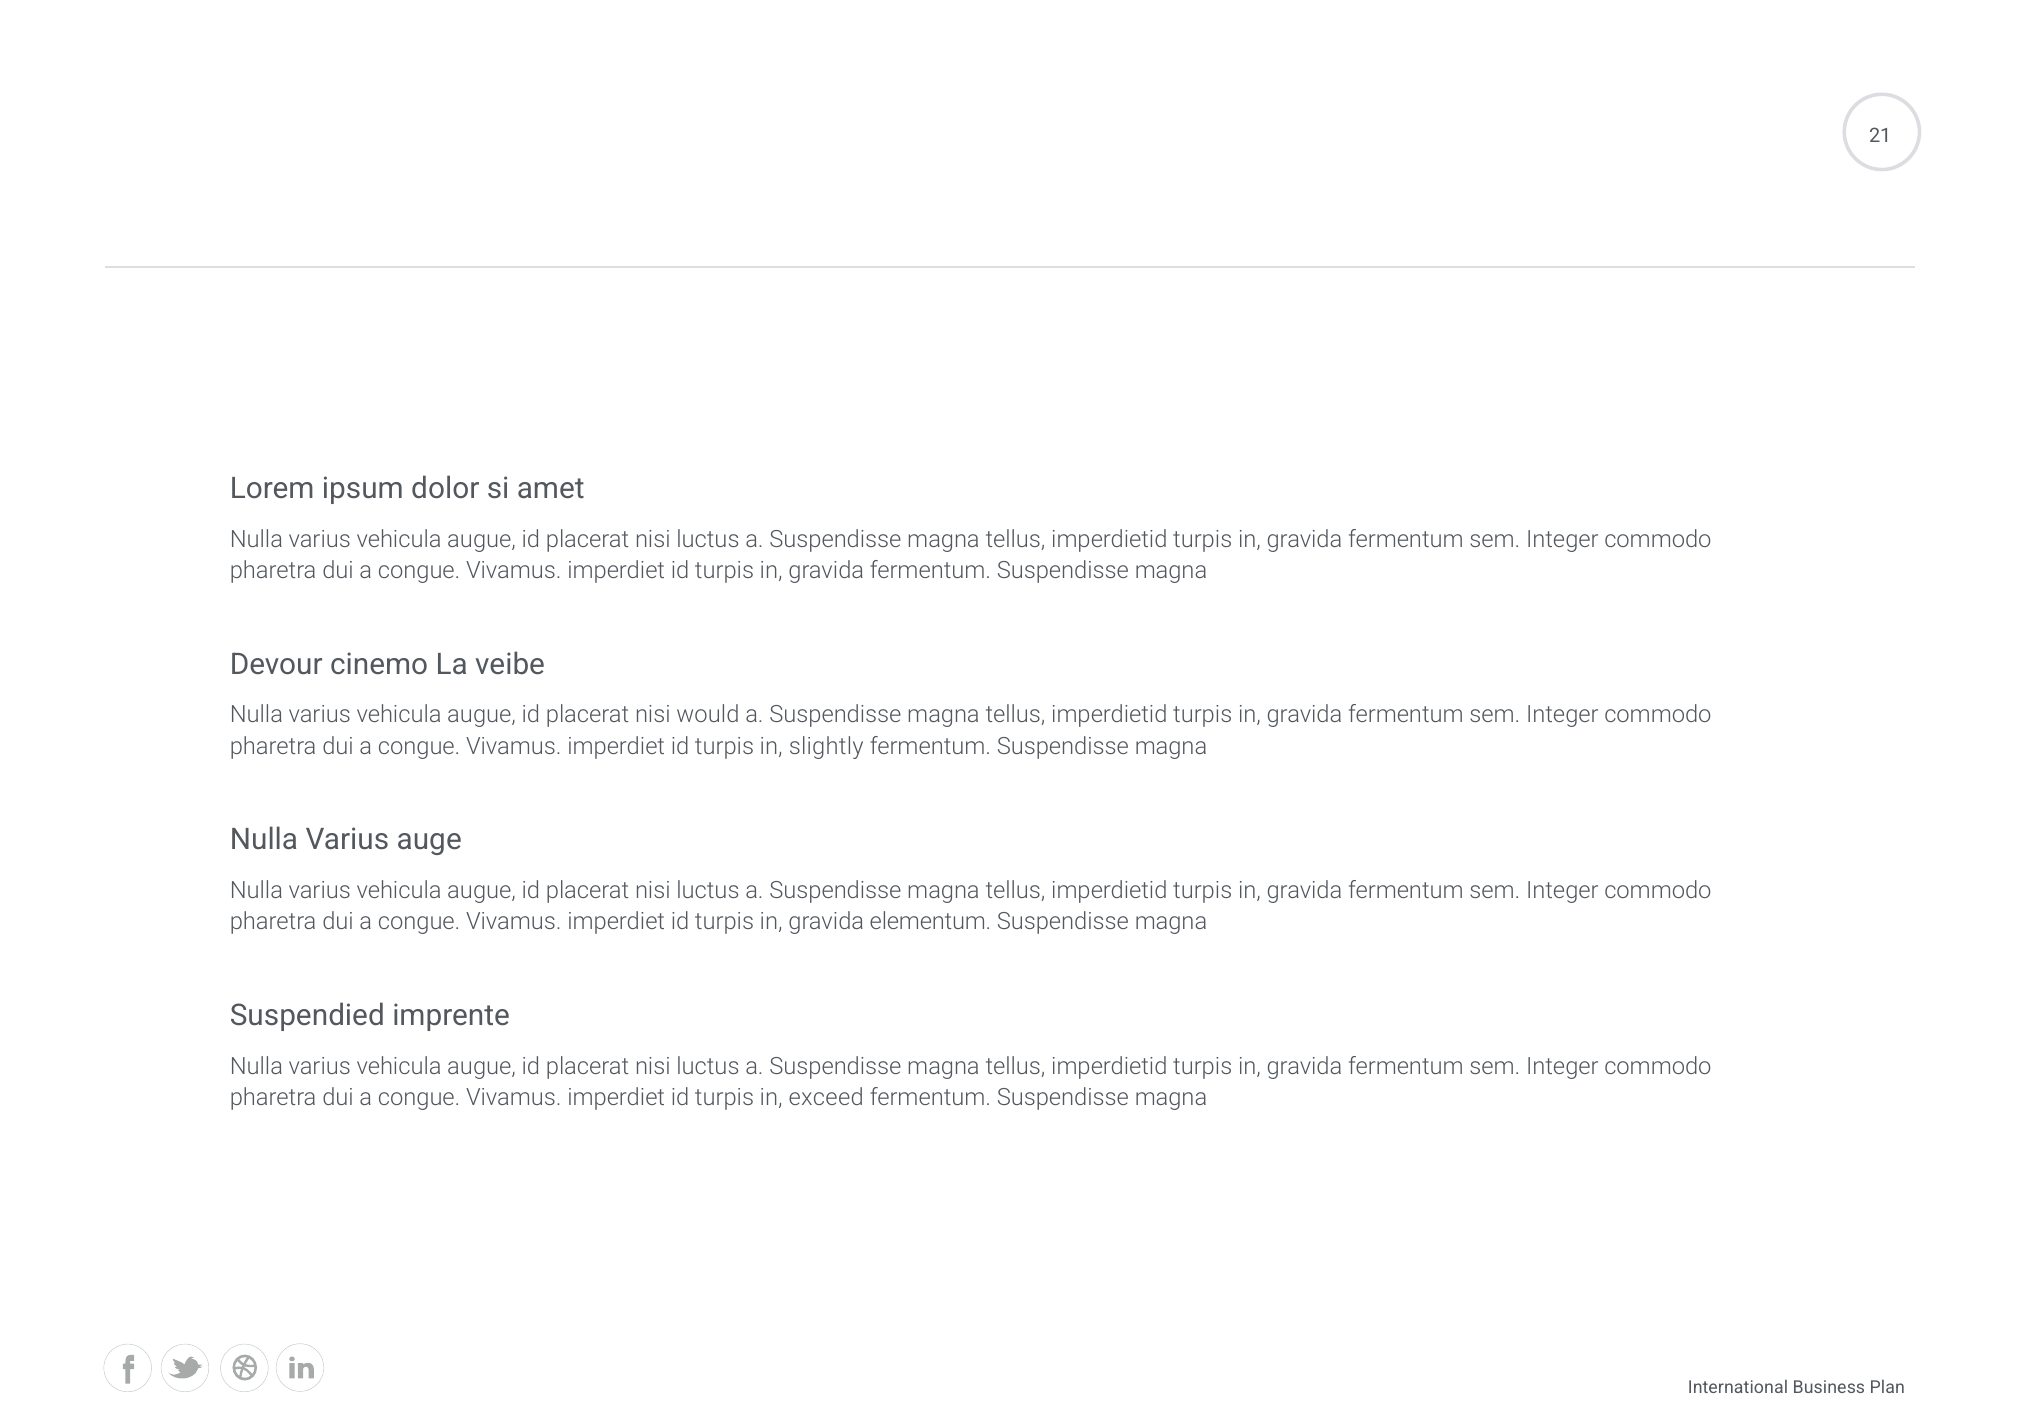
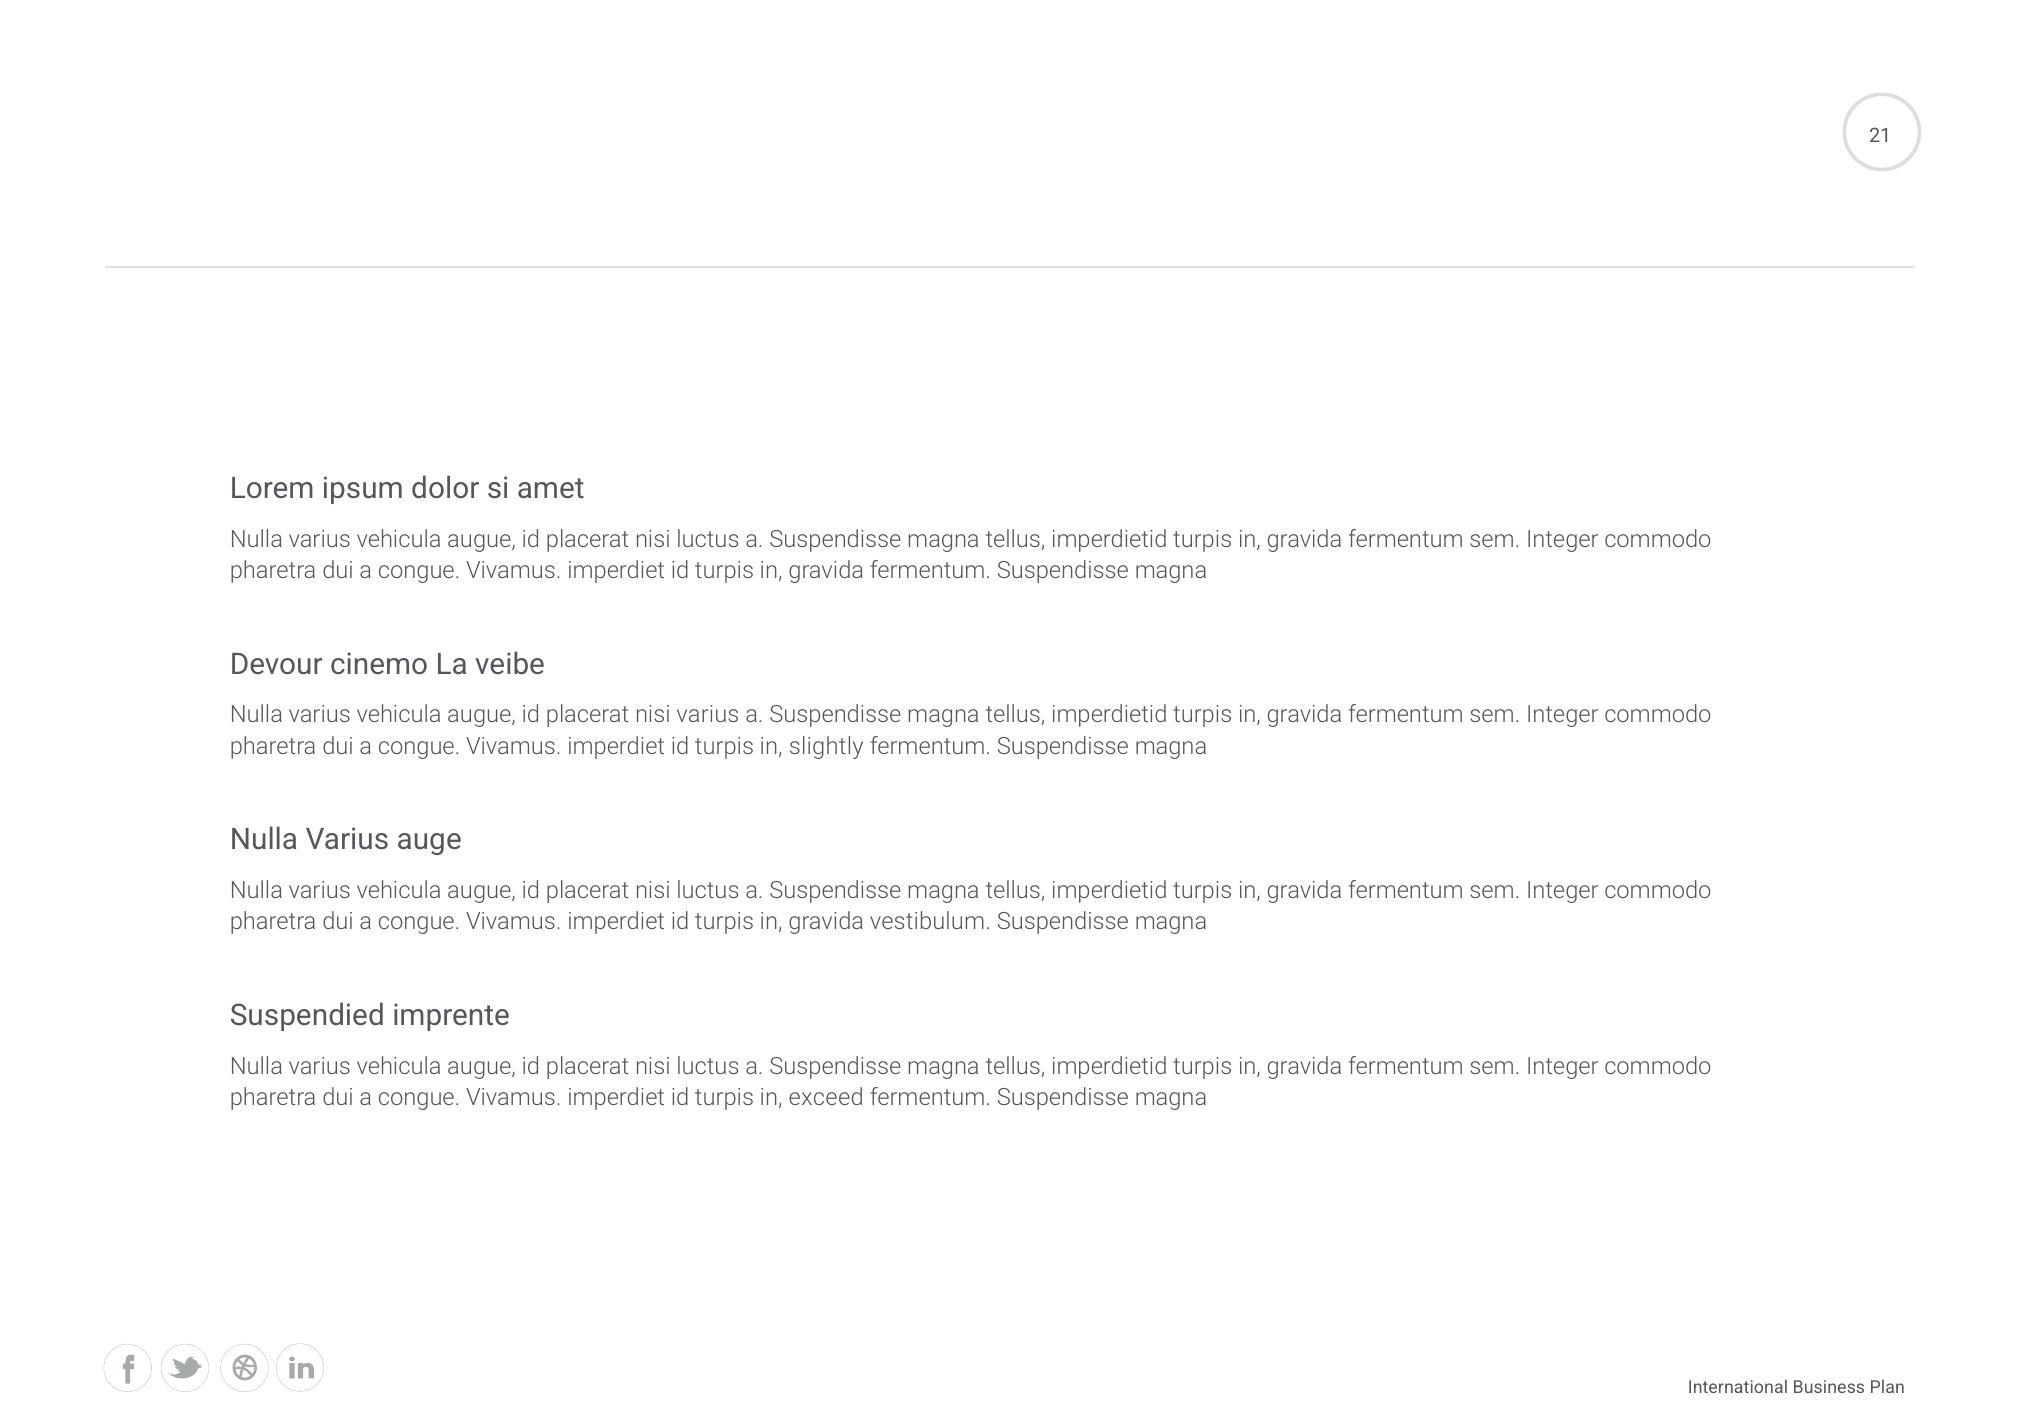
nisi would: would -> varius (708, 715)
elementum: elementum -> vestibulum (930, 922)
